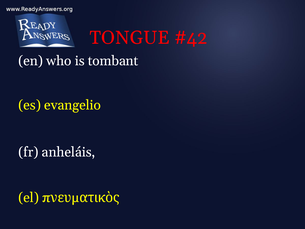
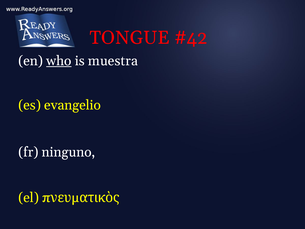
who underline: none -> present (59, 61)
tombant: tombant -> muestra (113, 61)
anheláis: anheláis -> ninguno (69, 152)
